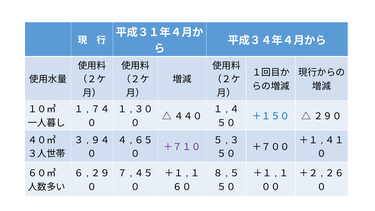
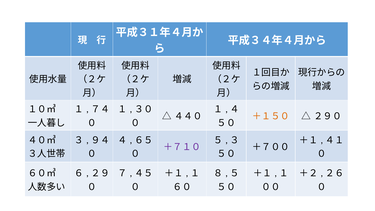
＋１５０ colour: blue -> orange (271, 116)
